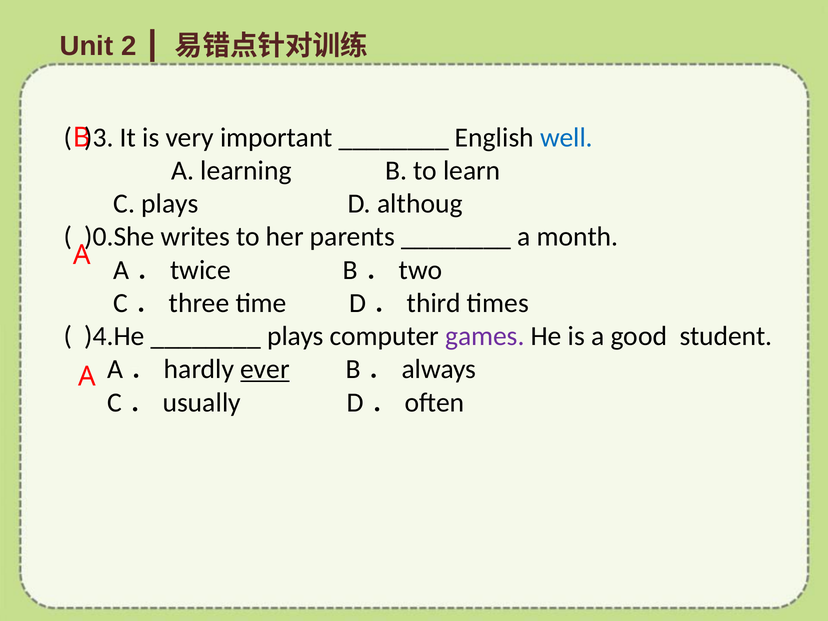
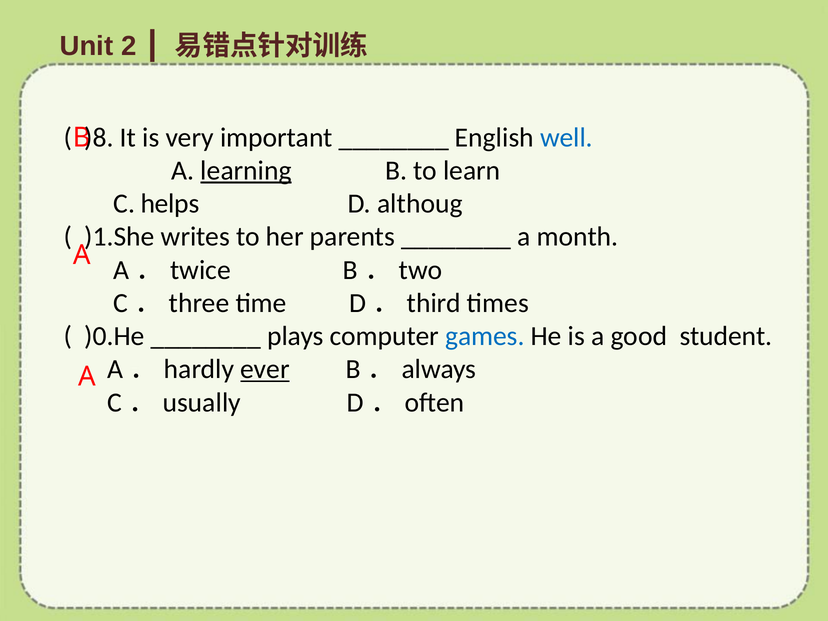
)3: )3 -> )8 (99, 137)
learning underline: none -> present (246, 171)
C plays: plays -> helps (170, 204)
)0.She: )0.She -> )1.She (120, 237)
)4.He: )4.He -> )0.He (115, 336)
games colour: purple -> blue (485, 336)
